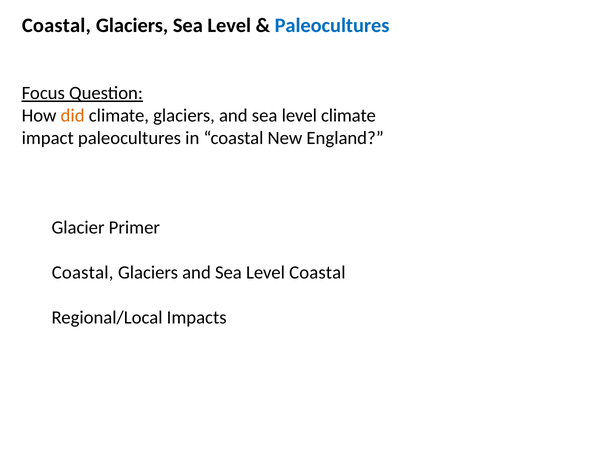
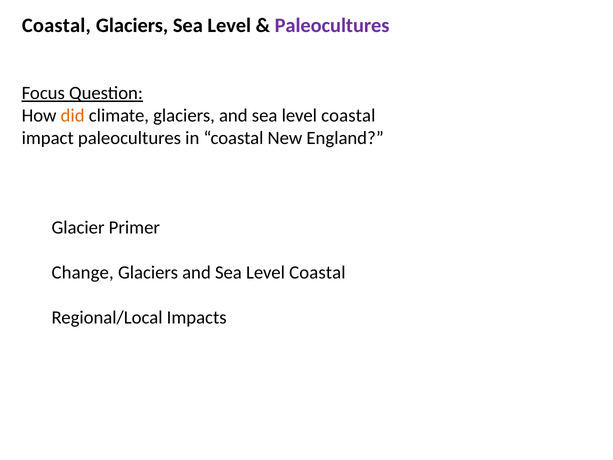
Paleocultures colour: blue -> purple (332, 25)
climate: climate -> coastal (348, 116)
Coastal: Coastal -> Change (83, 273)
